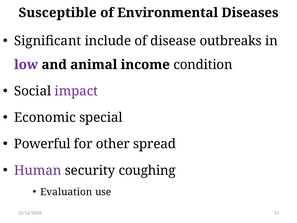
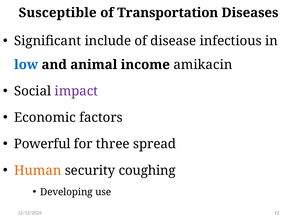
Environmental: Environmental -> Transportation (168, 13)
outbreaks: outbreaks -> infectious (231, 41)
low colour: purple -> blue (26, 65)
condition: condition -> amikacin (203, 65)
special: special -> factors (101, 117)
other: other -> three (113, 144)
Human colour: purple -> orange (38, 170)
Evaluation: Evaluation -> Developing (66, 192)
